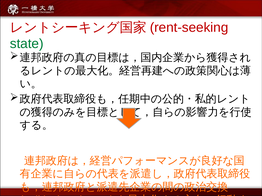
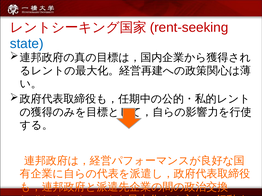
state colour: green -> blue (27, 44)
